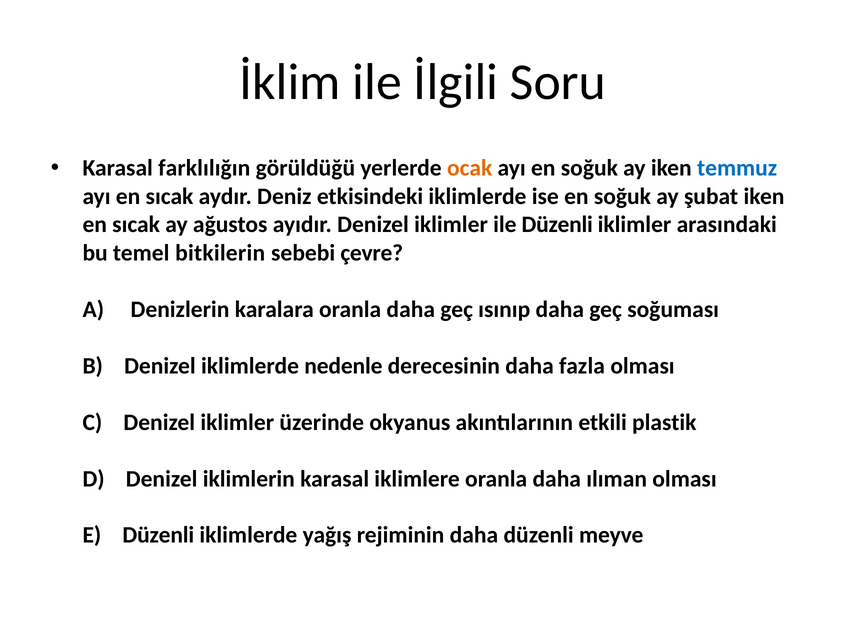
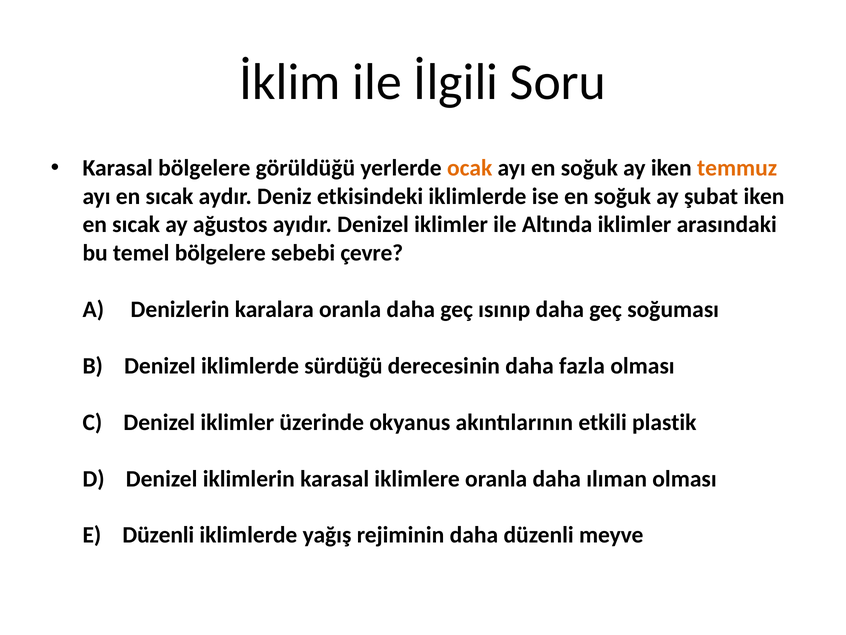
Karasal farklılığın: farklılığın -> bölgelere (204, 168)
temmuz colour: blue -> orange (737, 168)
ile Düzenli: Düzenli -> Altında (557, 224)
temel bitkilerin: bitkilerin -> bölgelere (220, 253)
nedenle: nedenle -> sürdüğü (343, 366)
